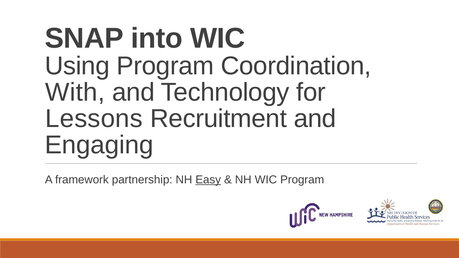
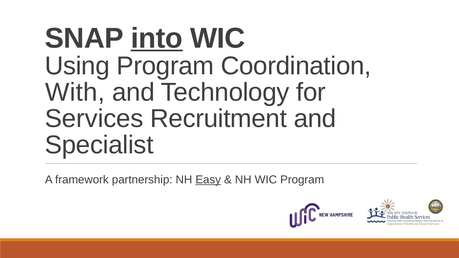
into underline: none -> present (157, 38)
Lessons: Lessons -> Services (94, 119)
Engaging: Engaging -> Specialist (99, 145)
